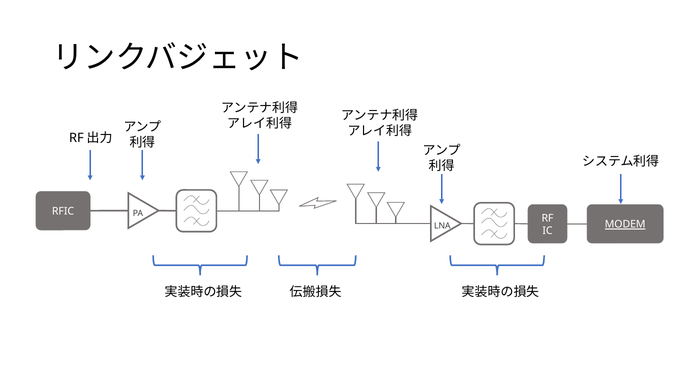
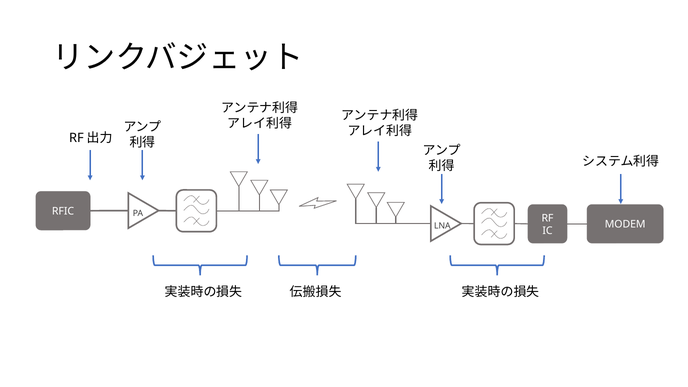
MODEM underline: present -> none (625, 225)
